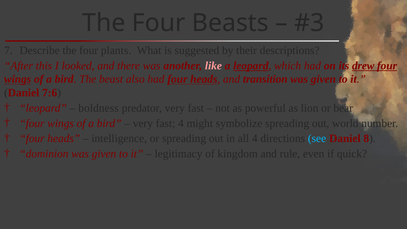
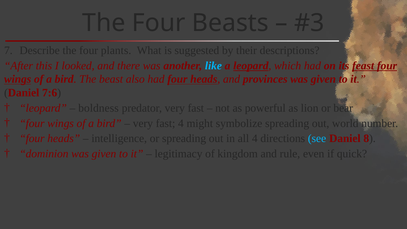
like colour: pink -> light blue (213, 66)
drew: drew -> feast (363, 66)
transition: transition -> provinces (265, 79)
